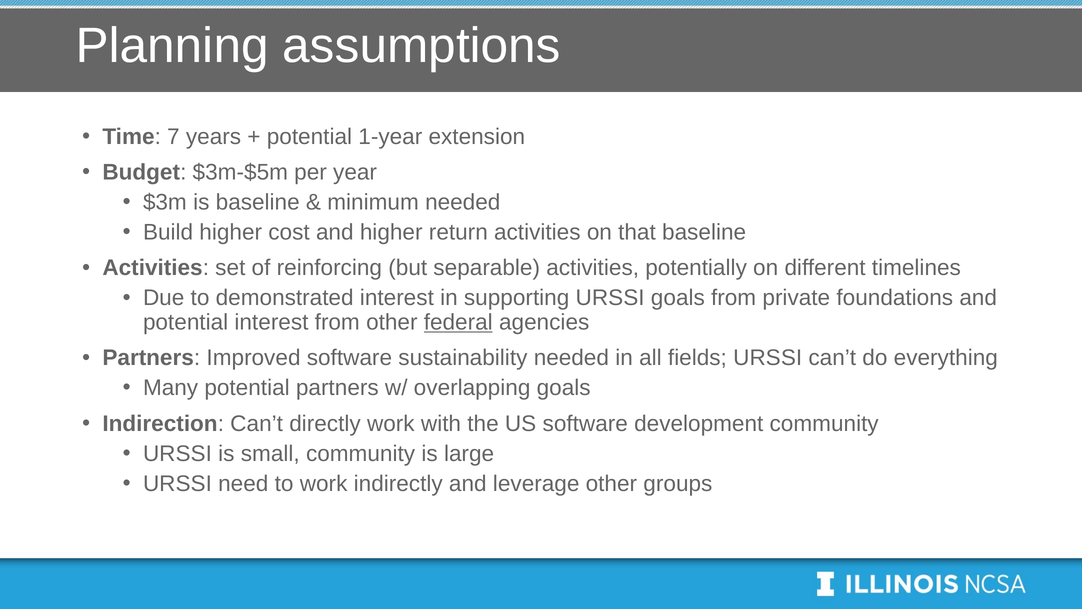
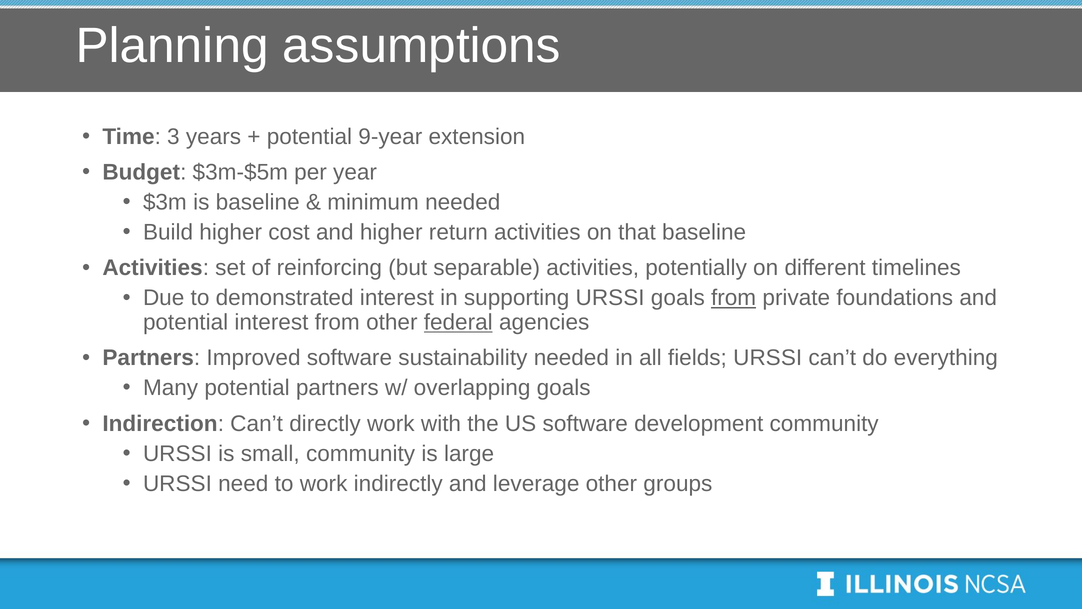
7: 7 -> 3 (173, 137)
1-year: 1-year -> 9-year (390, 137)
from underline: none -> present (734, 298)
